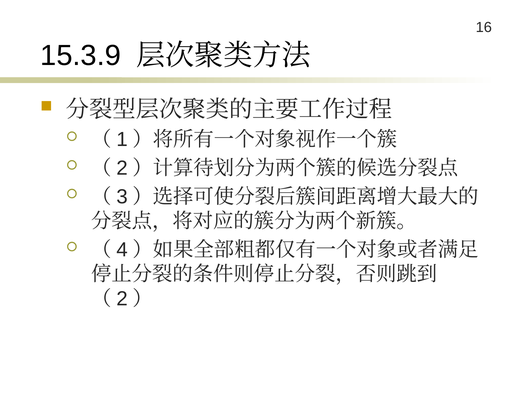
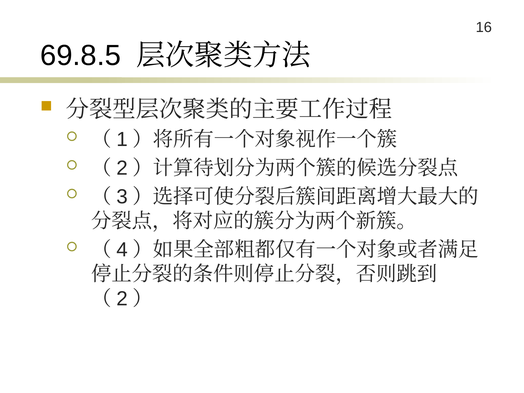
15.3.9: 15.3.9 -> 69.8.5 (81, 55)
